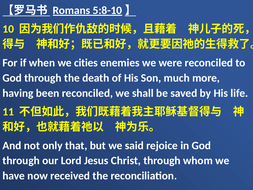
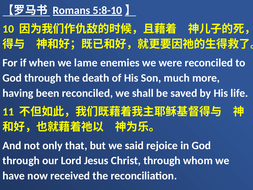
cities: cities -> lame (86, 63)
